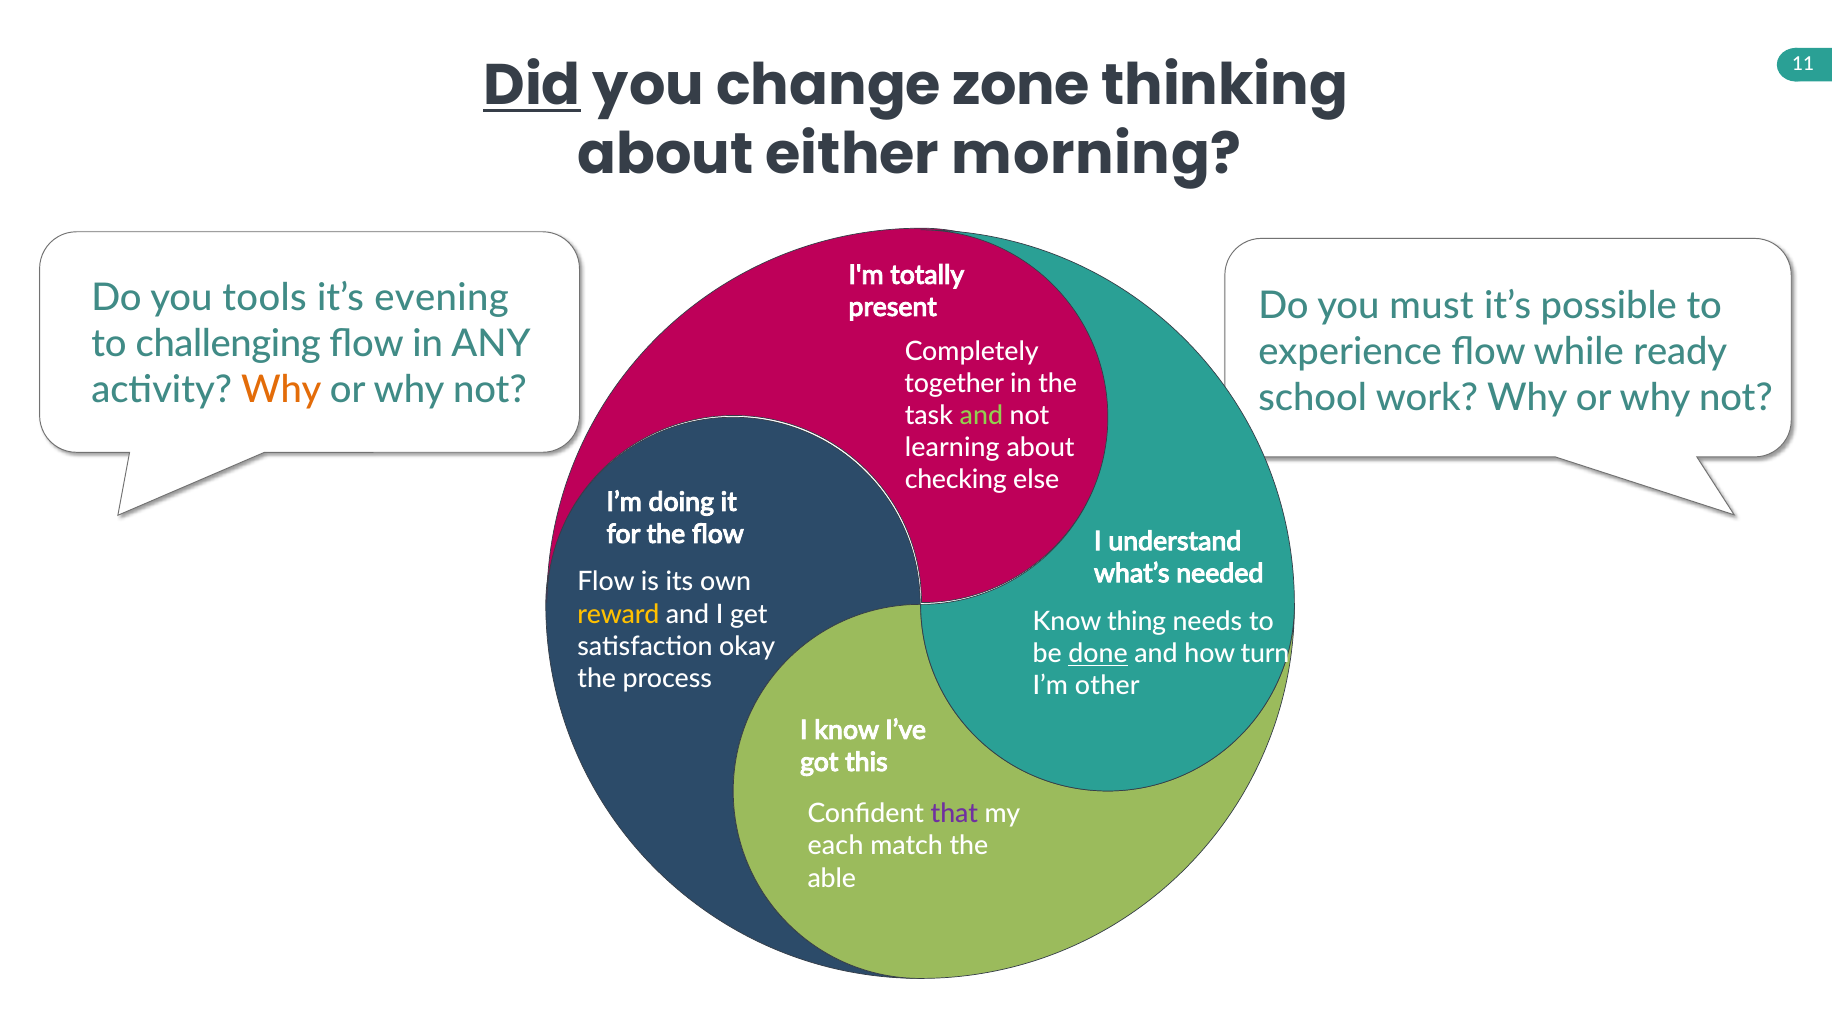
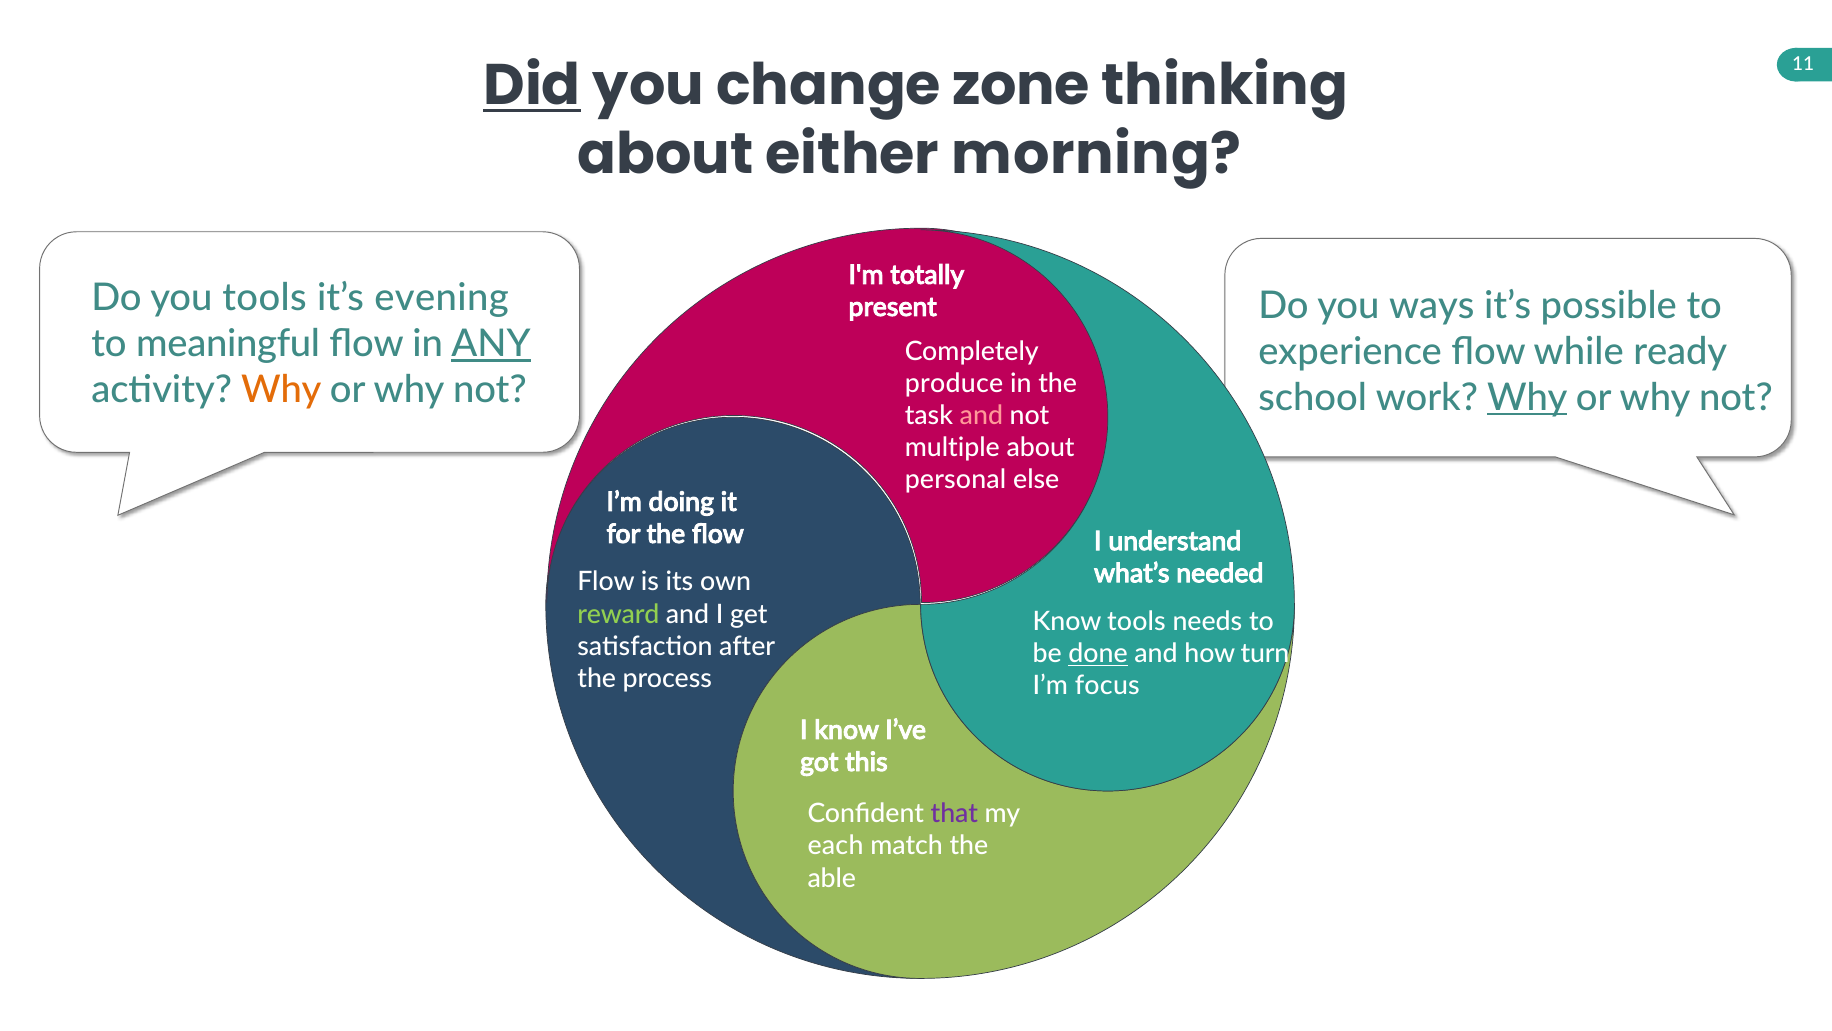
must: must -> ways (1432, 306)
challenging: challenging -> meaningful (228, 344)
ANY underline: none -> present (491, 344)
together: together -> produce (954, 384)
Why underline: none -> present (1527, 398)
and colour: light green -> pink (981, 416)
learning: learning -> multiple (952, 448)
checking: checking -> personal (956, 480)
reward colour: yellow -> light green (618, 614)
Know thing: thing -> tools (1136, 622)
okay: okay -> after (747, 646)
other: other -> focus (1107, 686)
